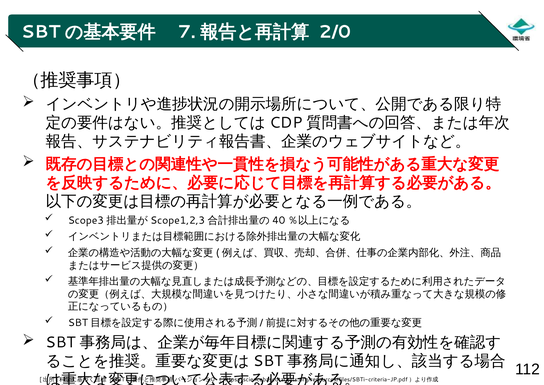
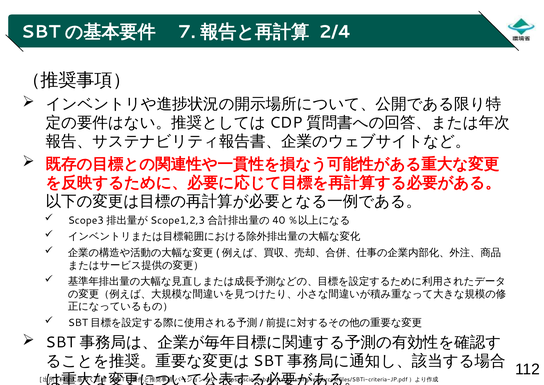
2/0: 2/0 -> 2/4 (335, 32)
